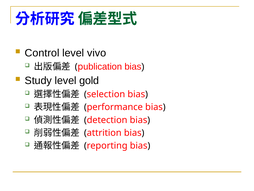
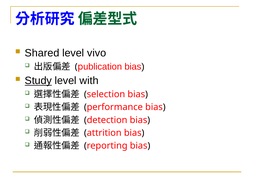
Control: Control -> Shared (42, 53)
Study underline: none -> present (38, 80)
gold: gold -> with (89, 80)
